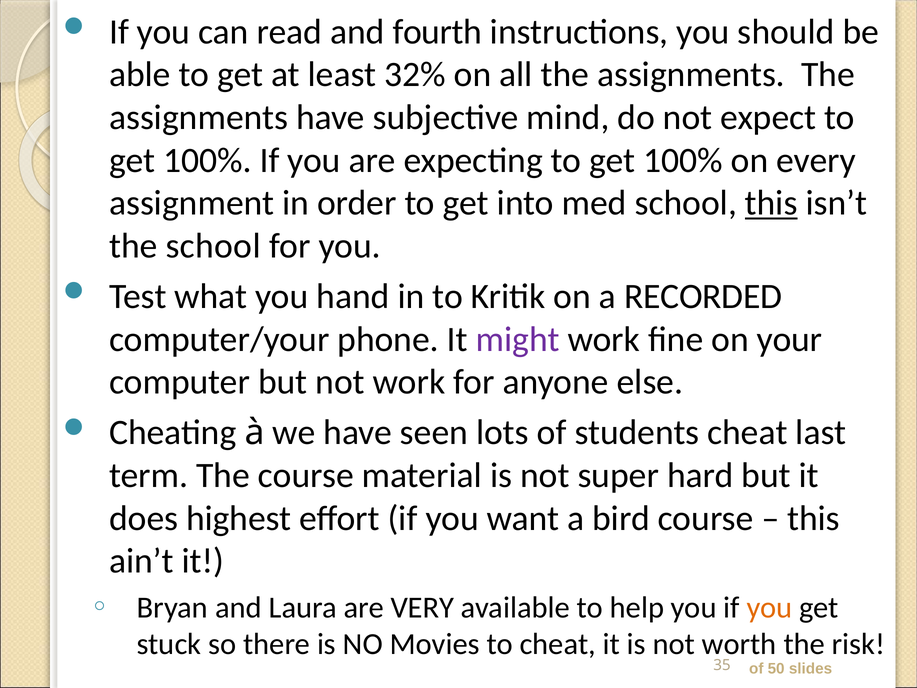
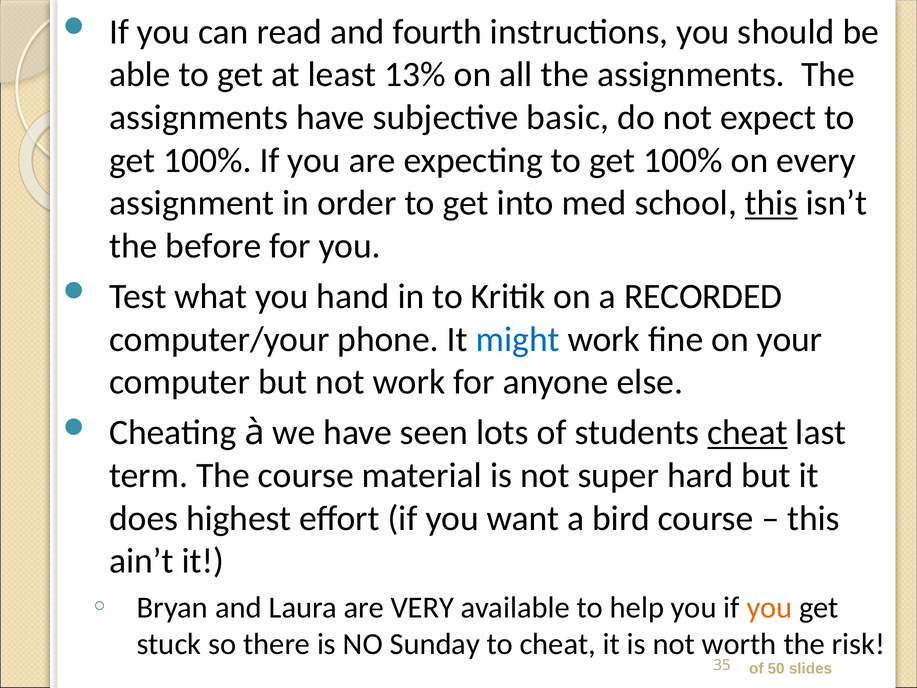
32%: 32% -> 13% (415, 75)
mind: mind -> basic (568, 118)
the school: school -> before (213, 246)
might colour: purple -> blue (518, 339)
cheat underline: none -> present (747, 433)
Movies: Movies -> Sunday (435, 644)
